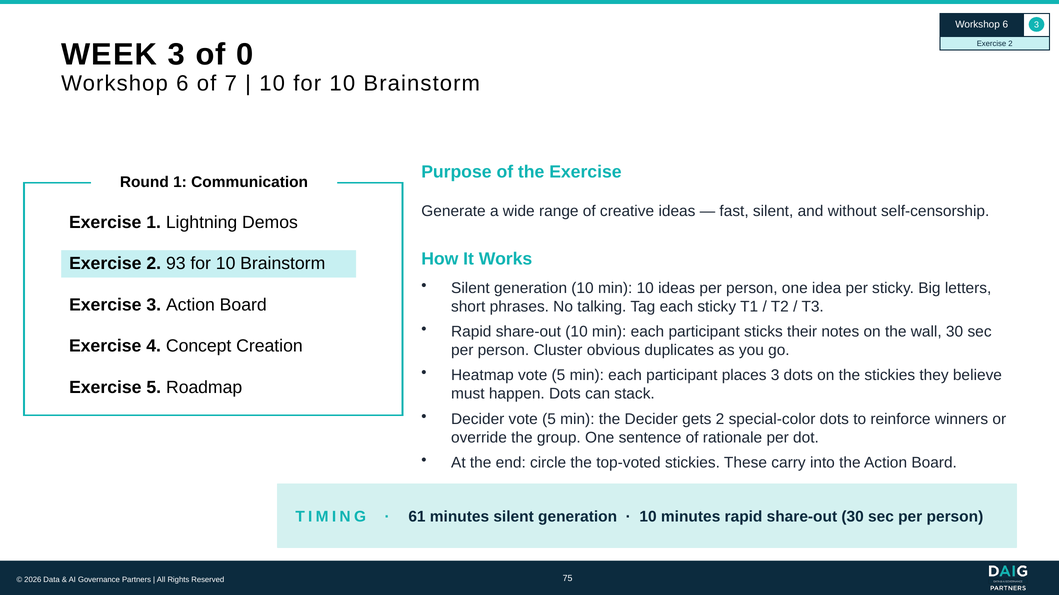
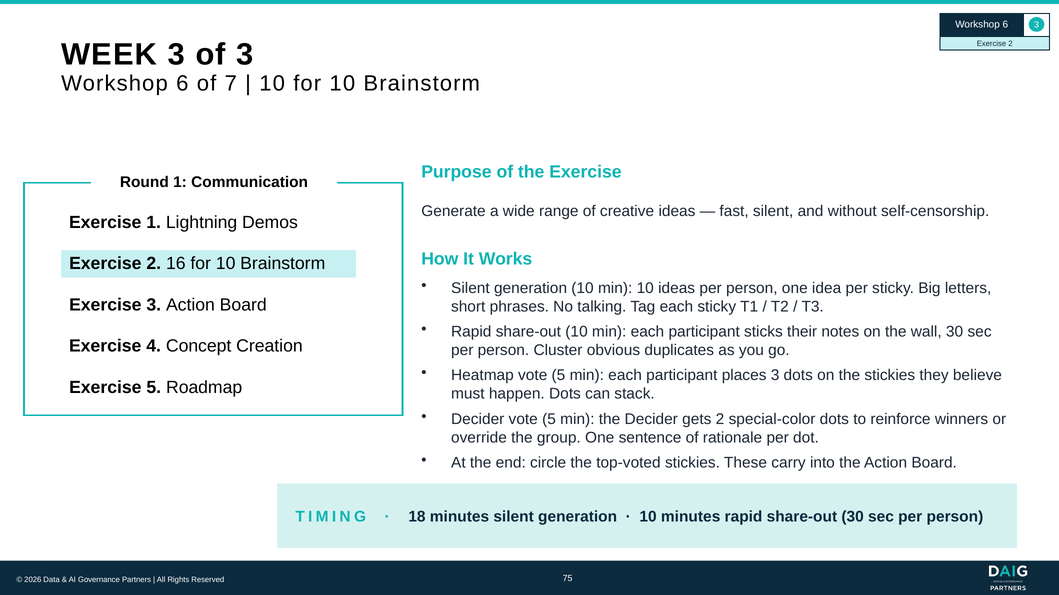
of 0: 0 -> 3 (245, 55)
93: 93 -> 16 (176, 264)
61: 61 -> 18 (417, 517)
